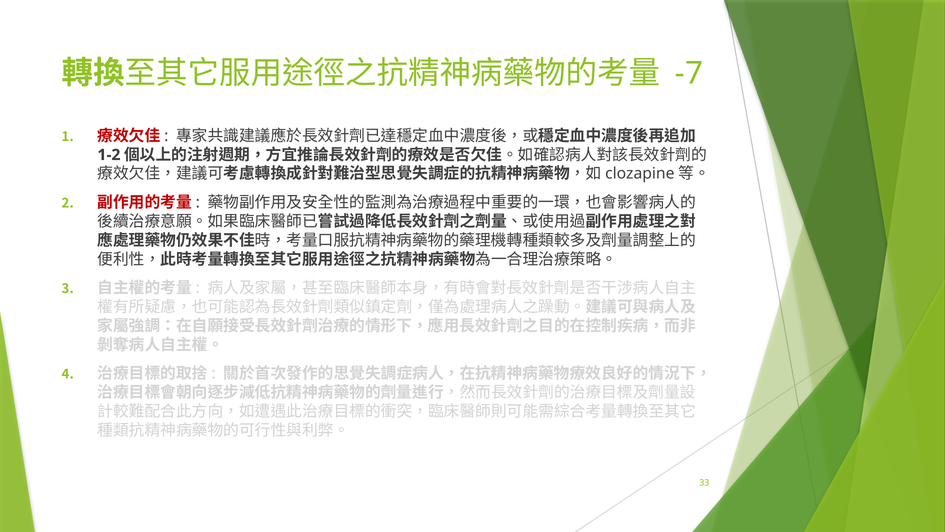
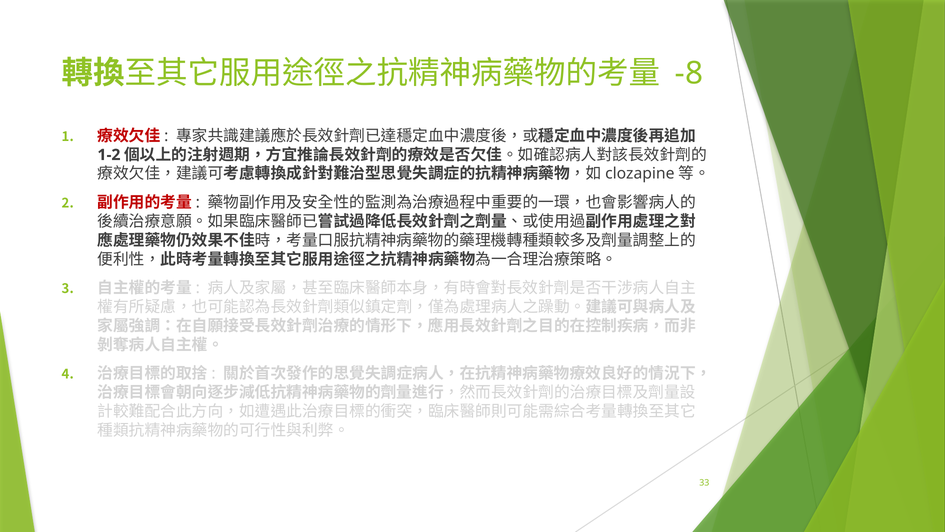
-7: -7 -> -8 (689, 73)
